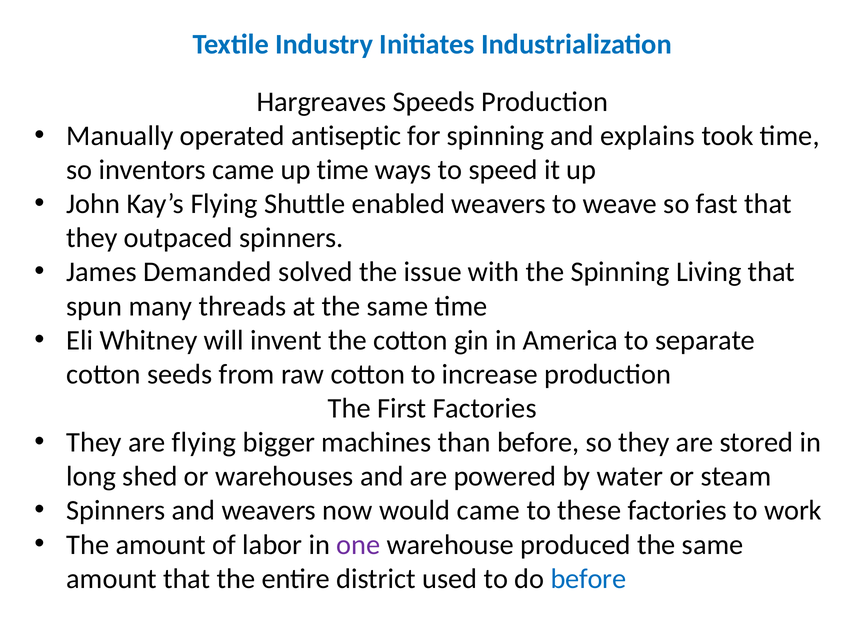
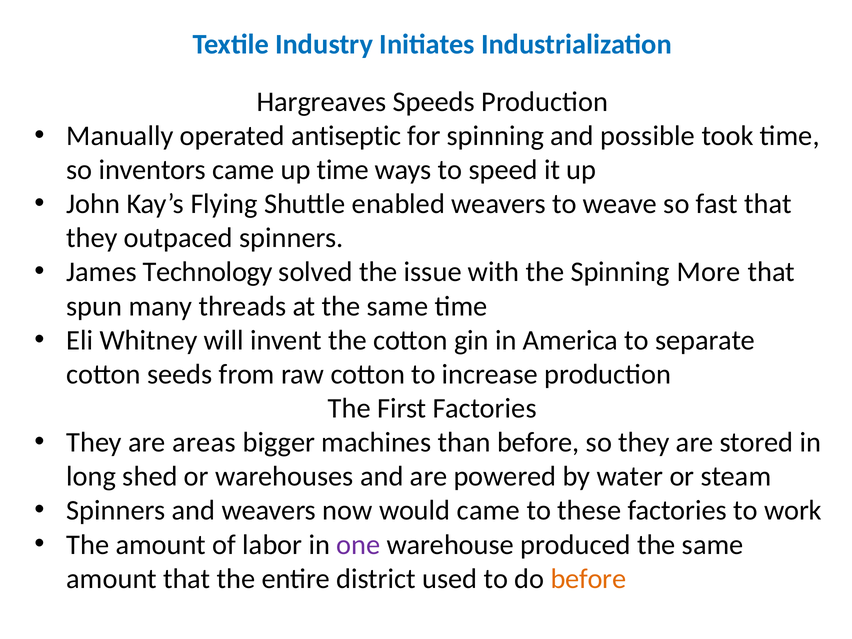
explains: explains -> possible (648, 136)
Demanded: Demanded -> Technology (208, 272)
Living: Living -> More (709, 272)
are flying: flying -> areas (204, 442)
before colour: blue -> orange (588, 579)
